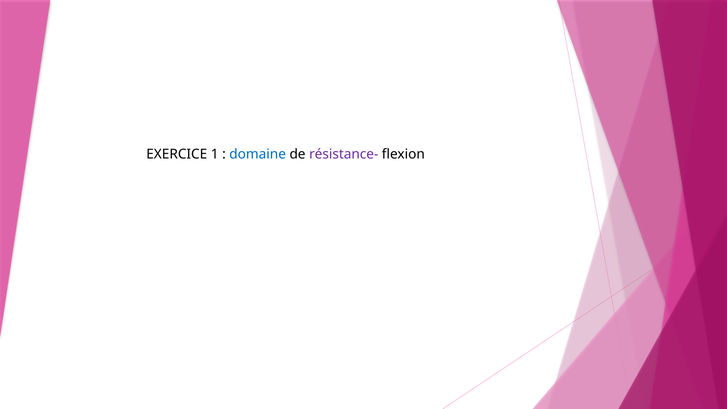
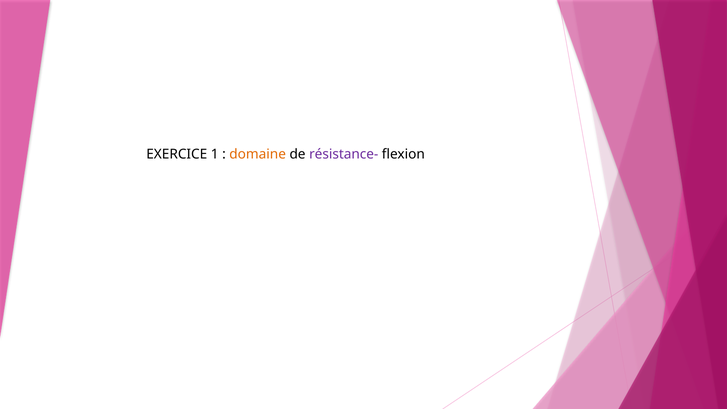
domaine colour: blue -> orange (258, 154)
